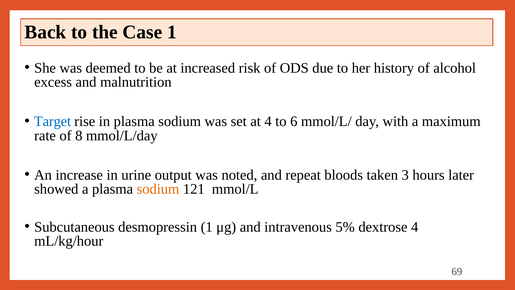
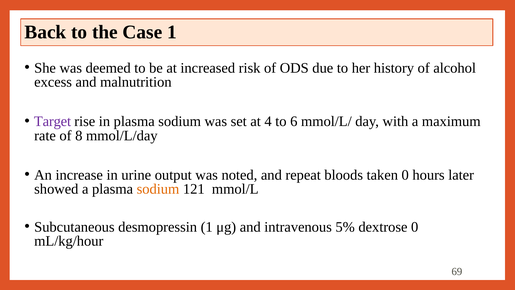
Target colour: blue -> purple (53, 121)
taken 3: 3 -> 0 (405, 175)
dextrose 4: 4 -> 0 (415, 227)
